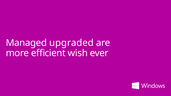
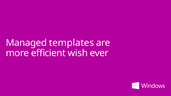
upgraded: upgraded -> templates (71, 43)
